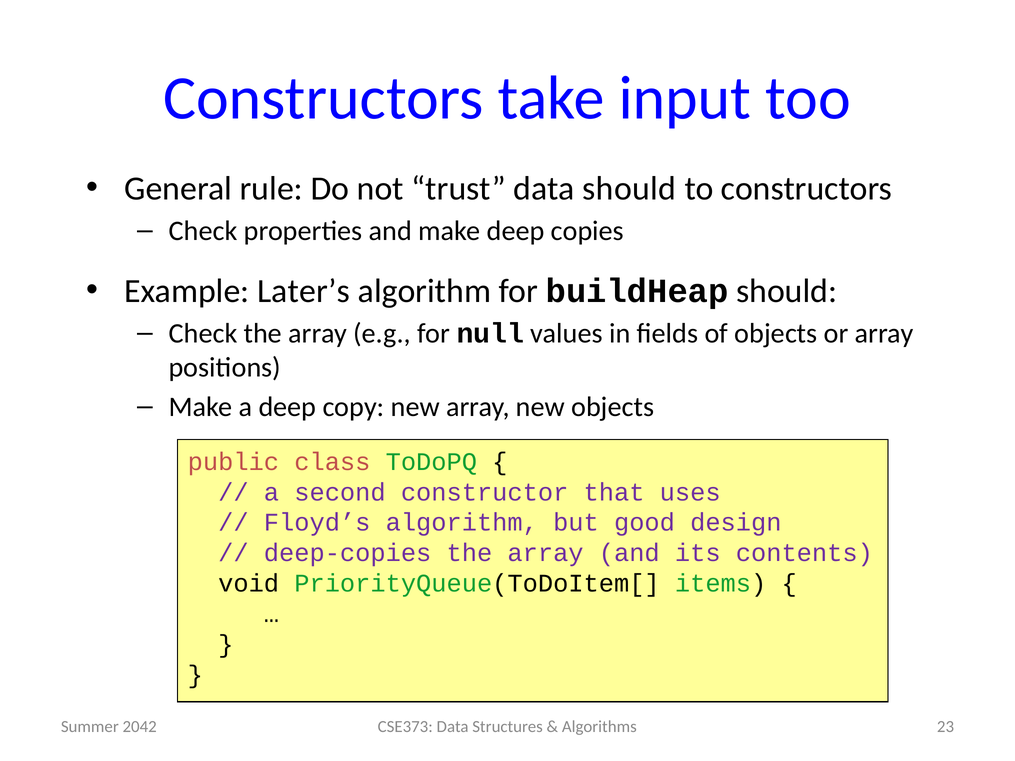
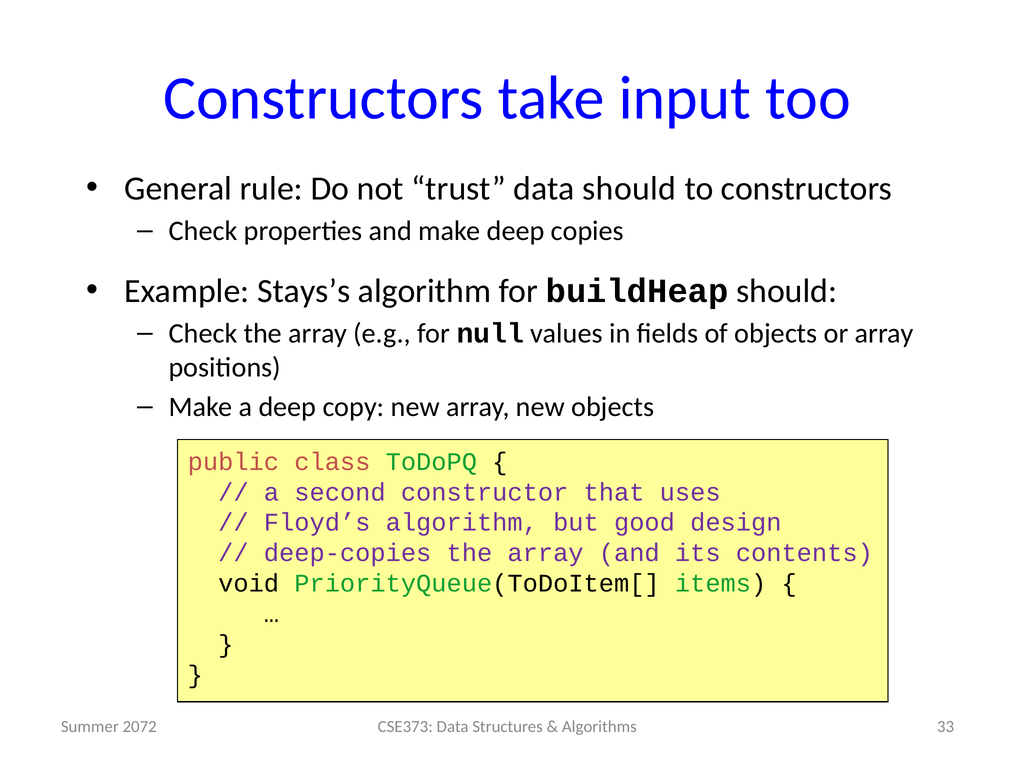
Later’s: Later’s -> Stays’s (304, 291)
23: 23 -> 33 (946, 727)
2042: 2042 -> 2072 (140, 727)
